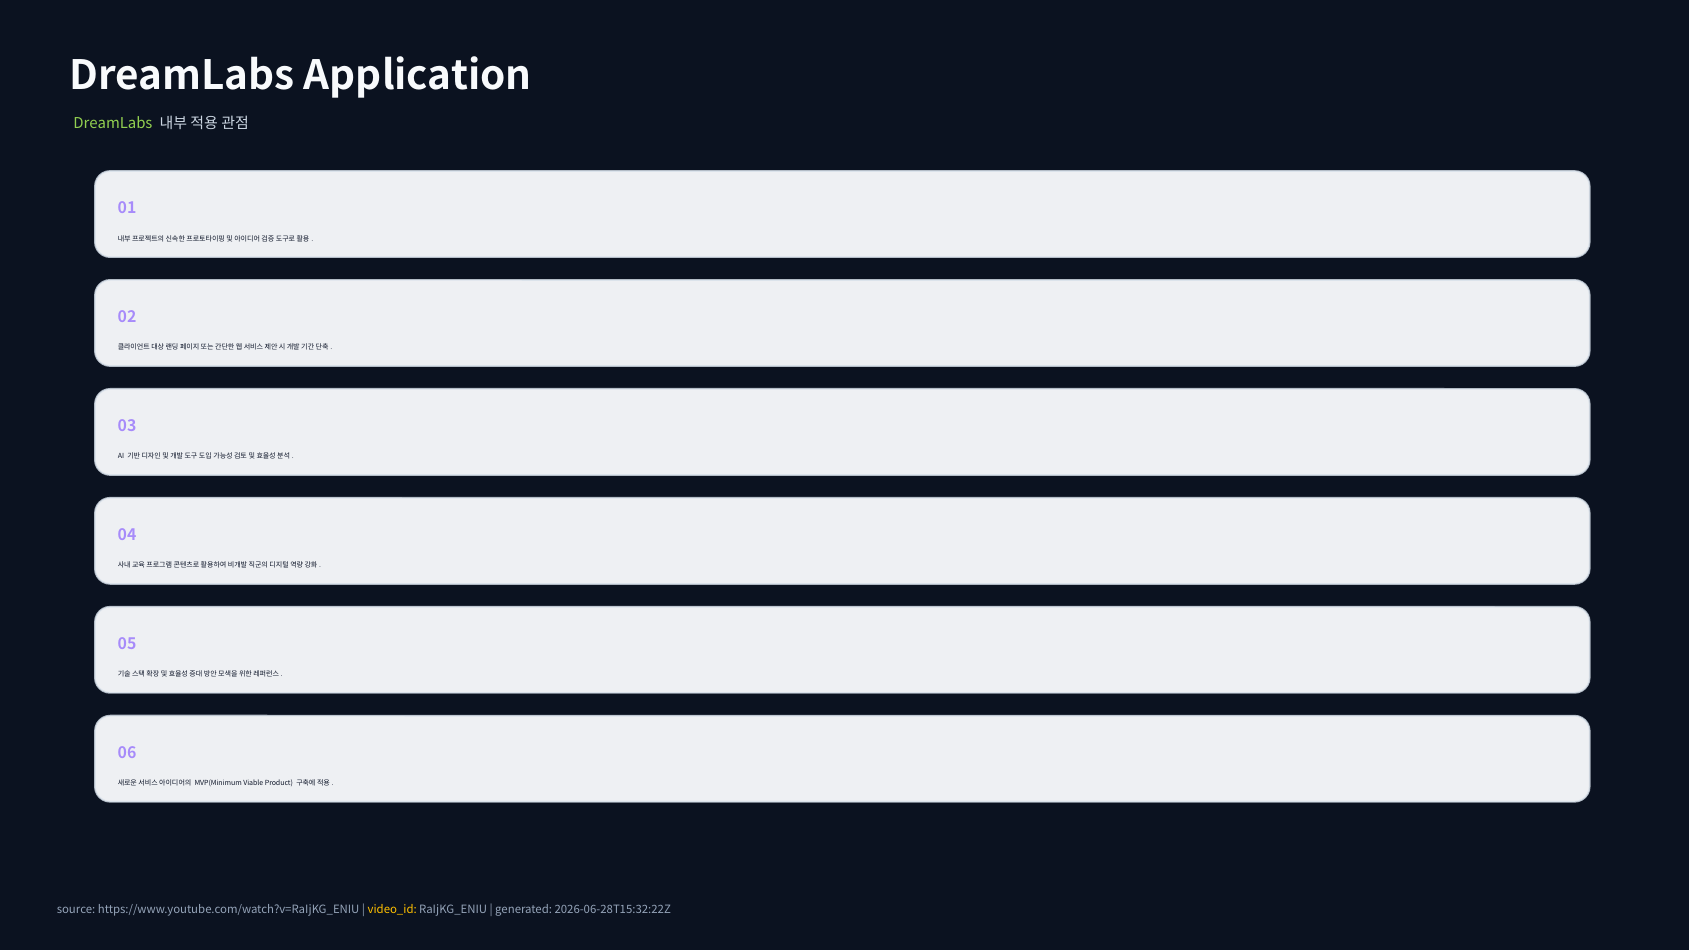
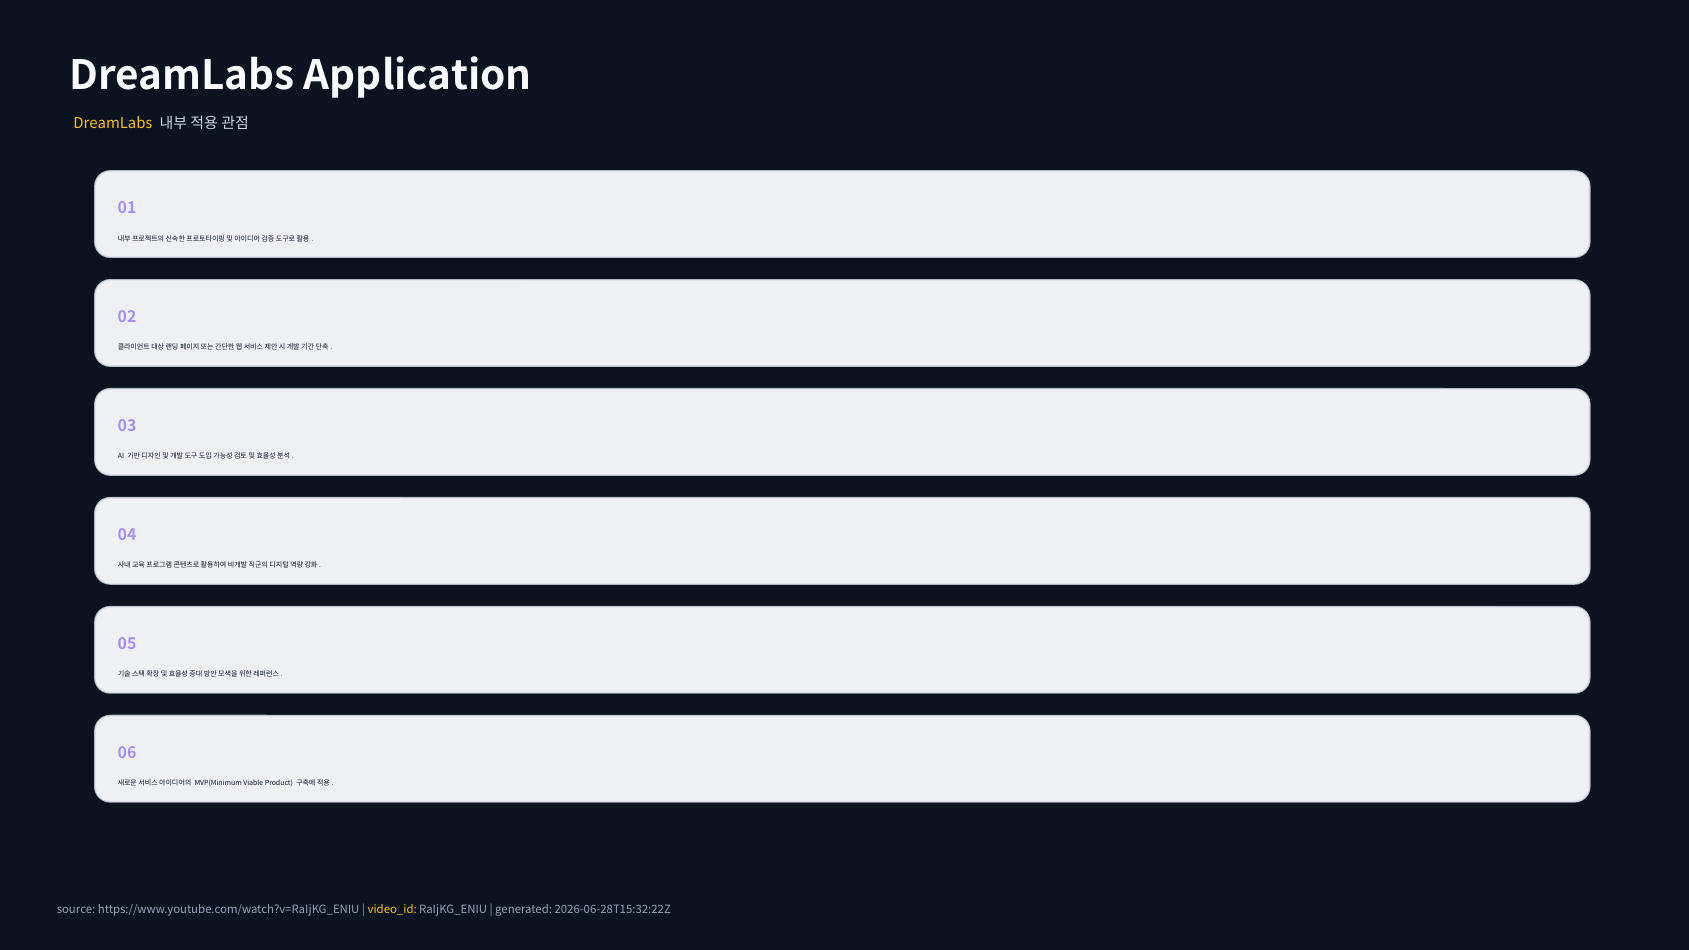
DreamLabs colour: light green -> yellow (113, 124)
